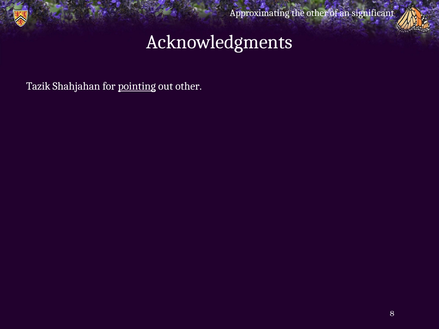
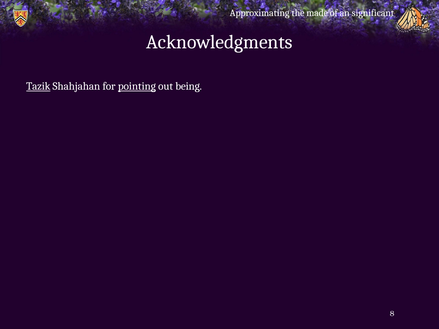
the other: other -> made (317, 13)
Tazik underline: none -> present (38, 86)
out other: other -> being (189, 86)
